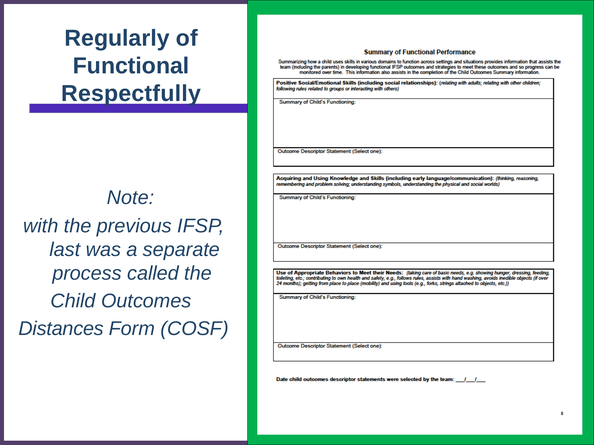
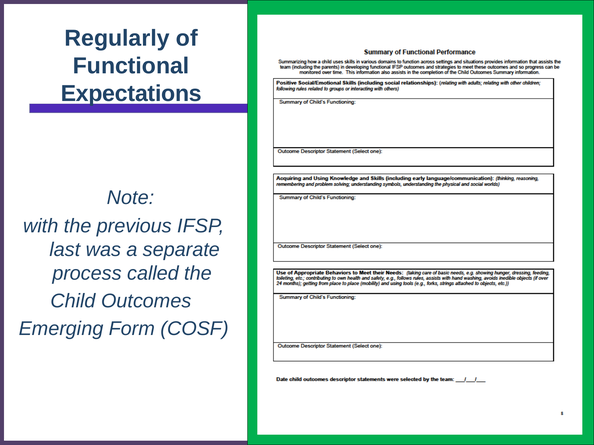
Respectfully: Respectfully -> Expectations (131, 94)
Distances: Distances -> Emerging (61, 329)
